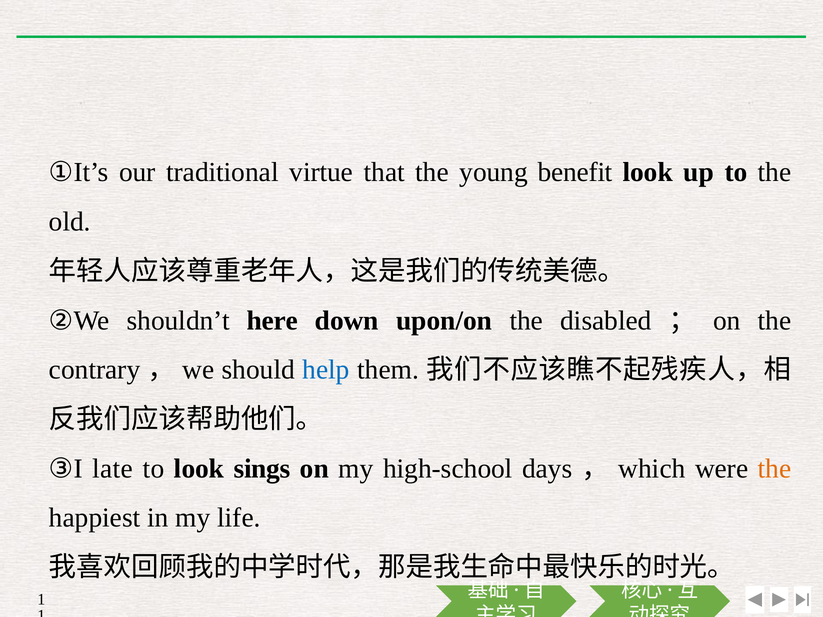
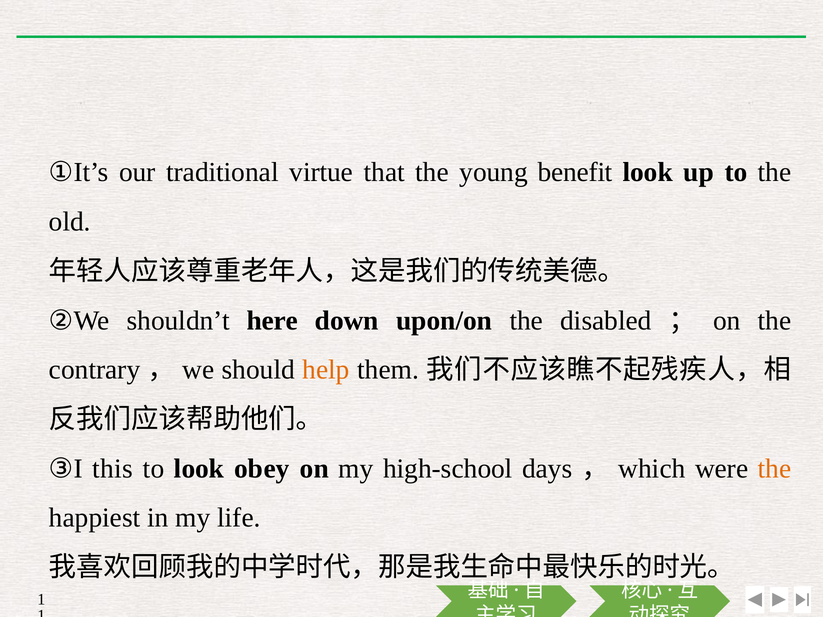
help colour: blue -> orange (326, 370)
late: late -> this (113, 469)
sings: sings -> obey (262, 469)
